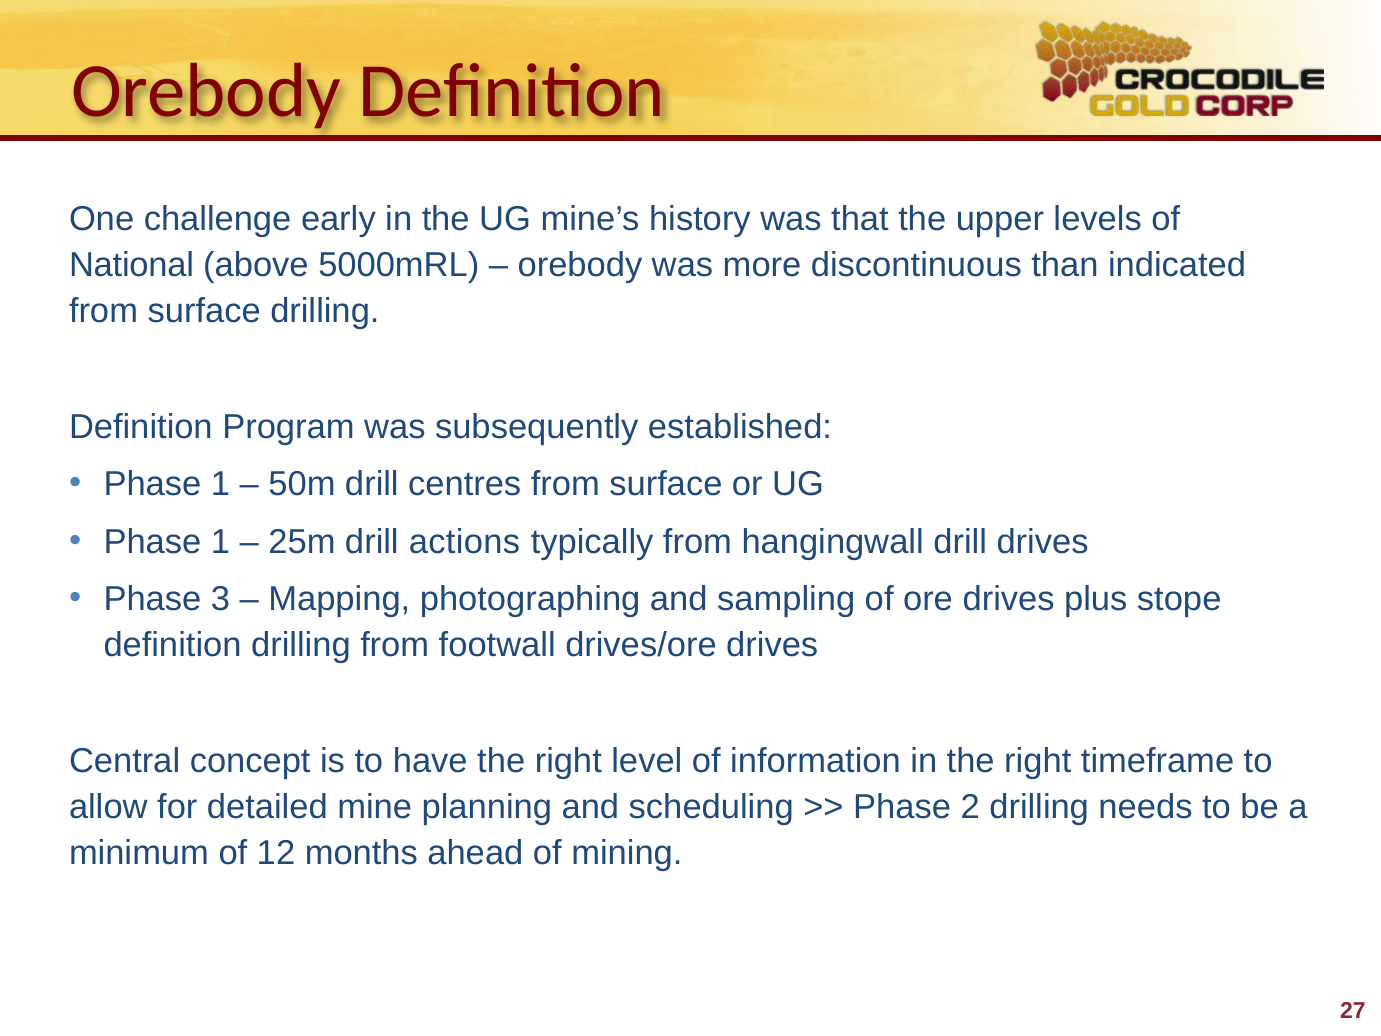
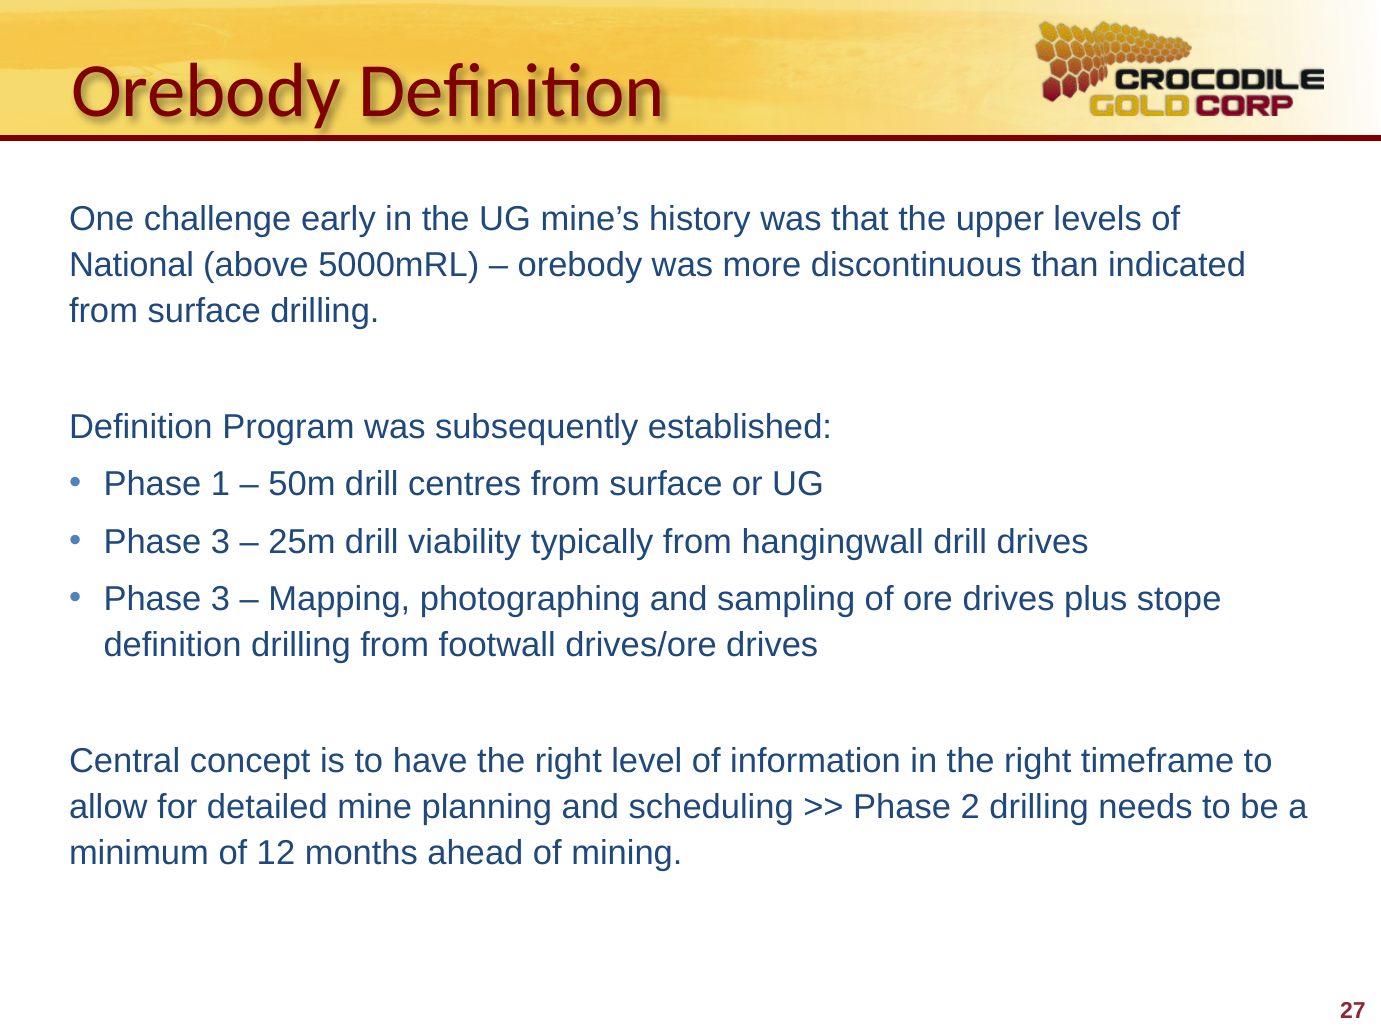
1: 1 -> 3 (220, 542)
actions: actions -> viability (465, 542)
